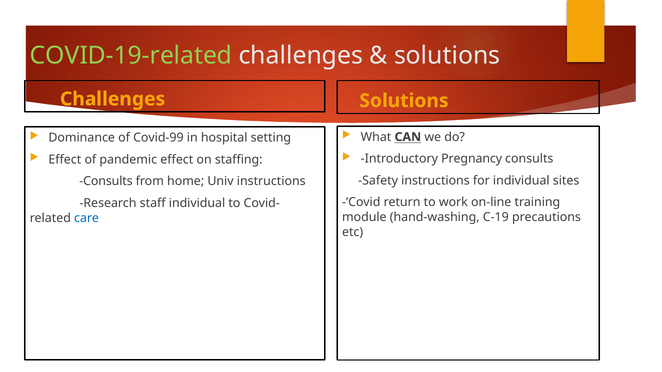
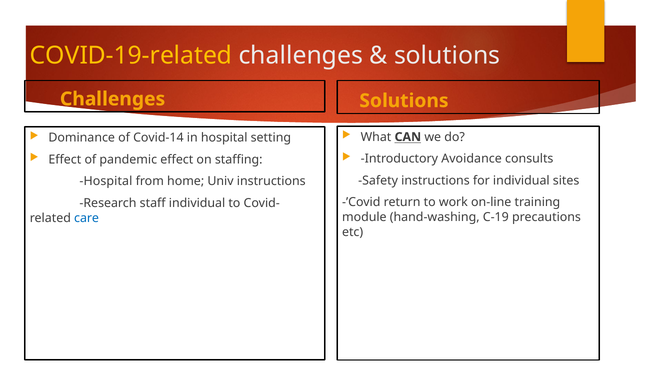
COVID-19-related colour: light green -> yellow (131, 56)
Covid-99: Covid-99 -> Covid-14 (158, 138)
Pregnancy: Pregnancy -> Avoidance (472, 159)
Consults: Consults -> Hospital (106, 181)
